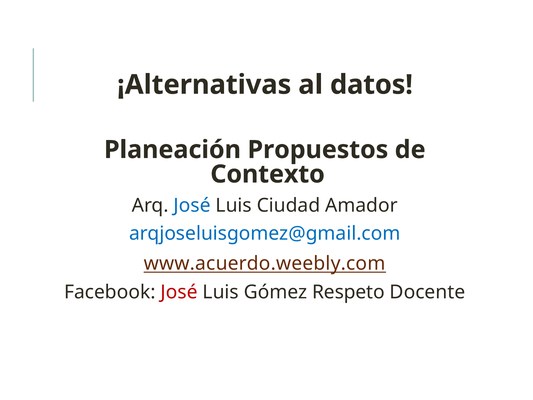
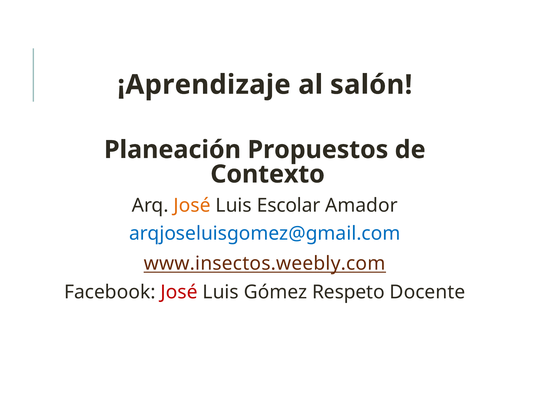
¡Alternativas: ¡Alternativas -> ¡Aprendizaje (204, 85)
datos: datos -> salón (371, 85)
José colour: blue -> orange (192, 205)
Ciudad: Ciudad -> Escolar (289, 205)
www.acuerdo.weebly.com: www.acuerdo.weebly.com -> www.insectos.weebly.com (265, 263)
